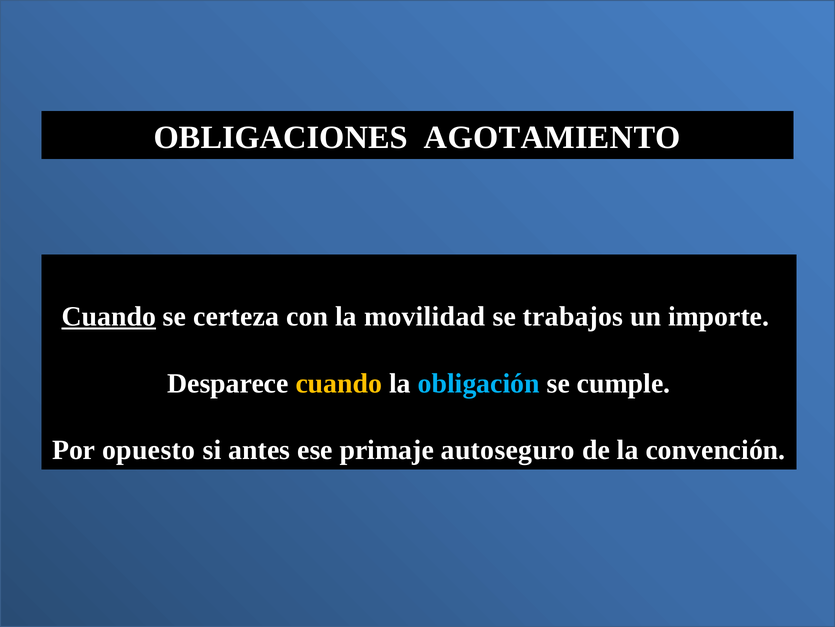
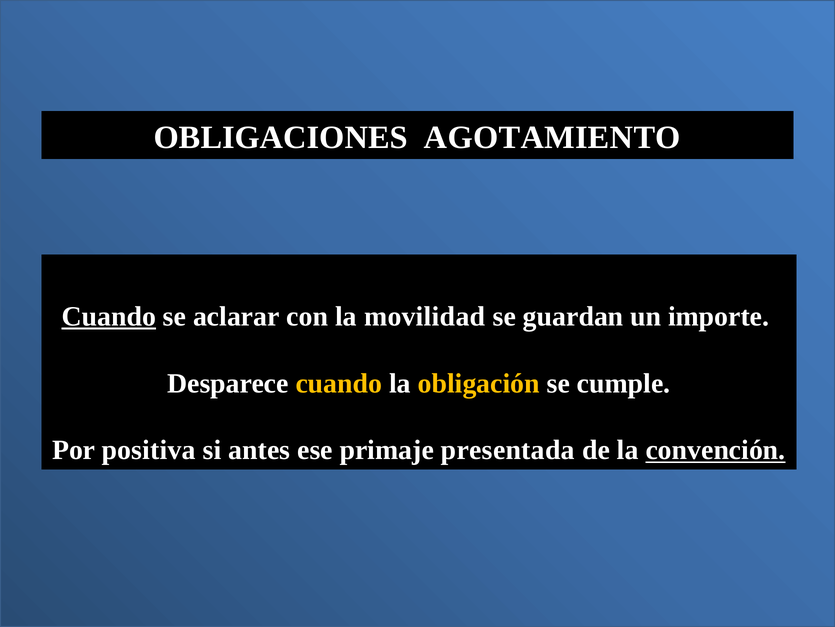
certeza: certeza -> aclarar (236, 316)
trabajos: trabajos -> guardan (573, 316)
obligación colour: light blue -> yellow (479, 383)
opuesto: opuesto -> positiva (149, 450)
autoseguro: autoseguro -> presentada (508, 450)
convención underline: none -> present (715, 450)
